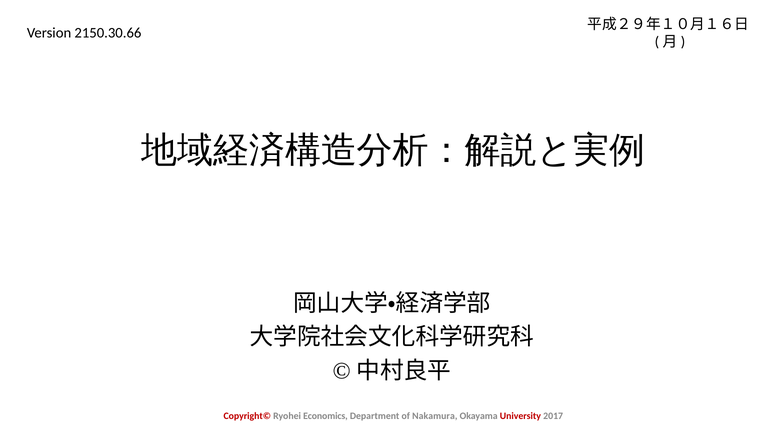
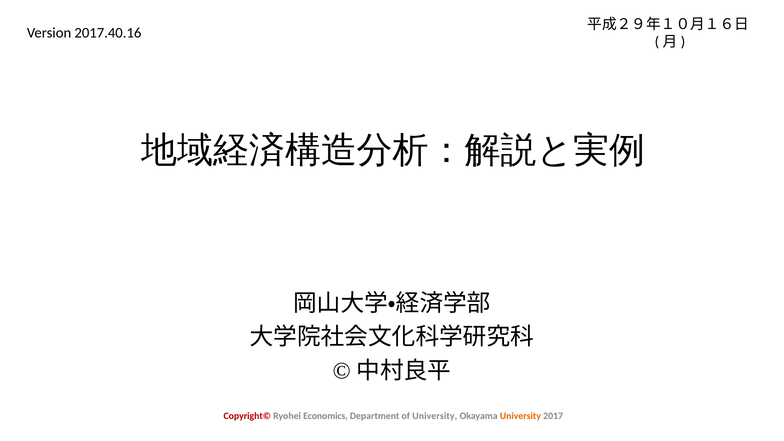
2150.30.66: 2150.30.66 -> 2017.40.16 (108, 33)
of Nakamura: Nakamura -> University (435, 416)
University colour: red -> orange (520, 416)
